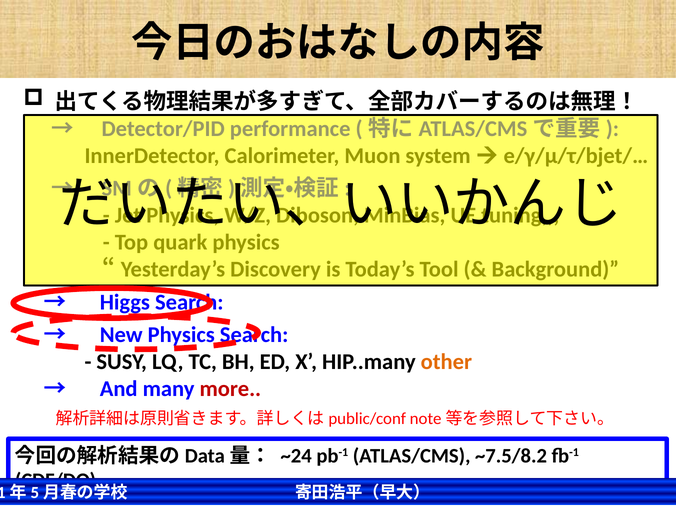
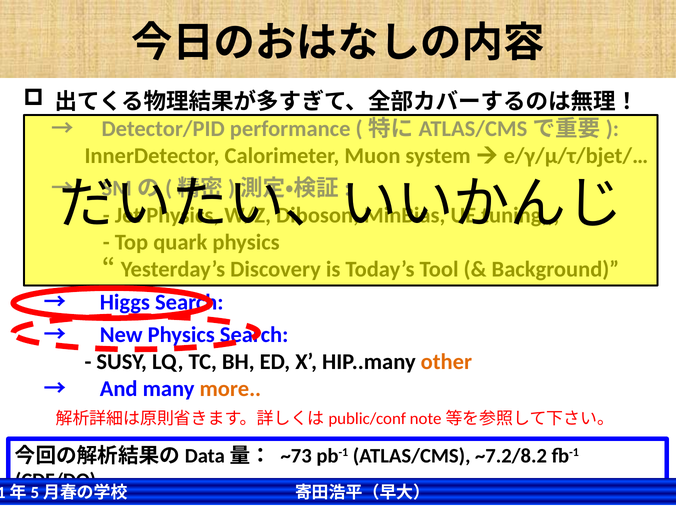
more colour: red -> orange (230, 389)
~24: ~24 -> ~73 (296, 456)
~7.5/8.2: ~7.5/8.2 -> ~7.2/8.2 (511, 456)
